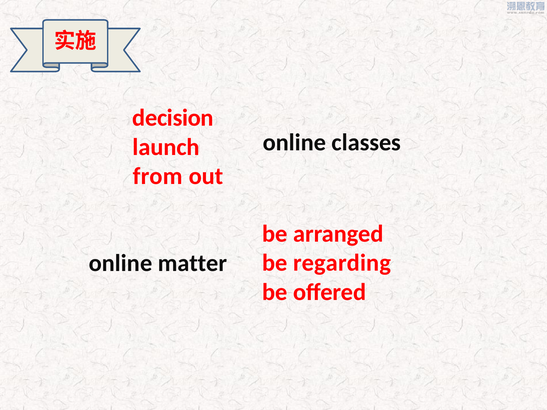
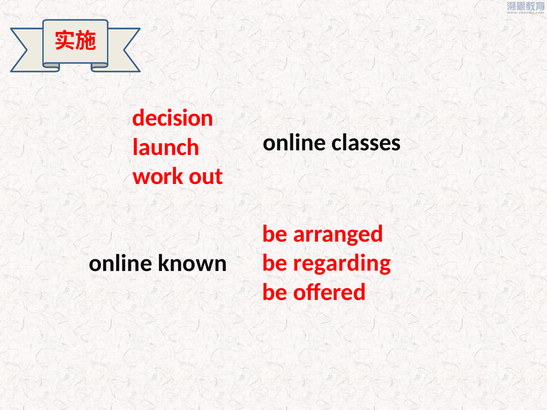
from: from -> work (158, 176)
matter: matter -> known (192, 263)
